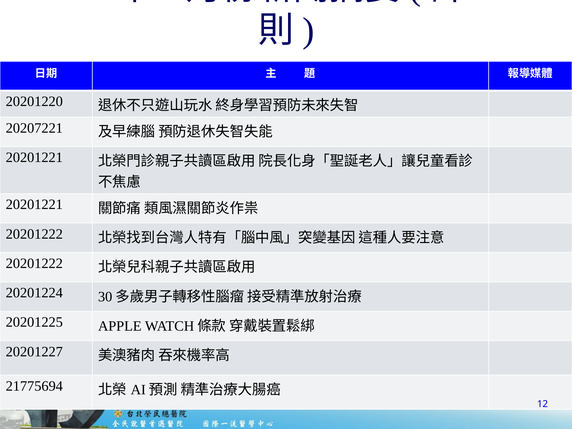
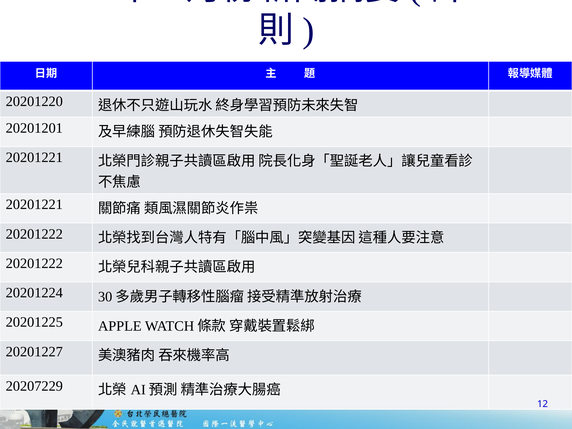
20207221: 20207221 -> 20201201 (34, 128)
21775694: 21775694 -> 20207229 (34, 386)
